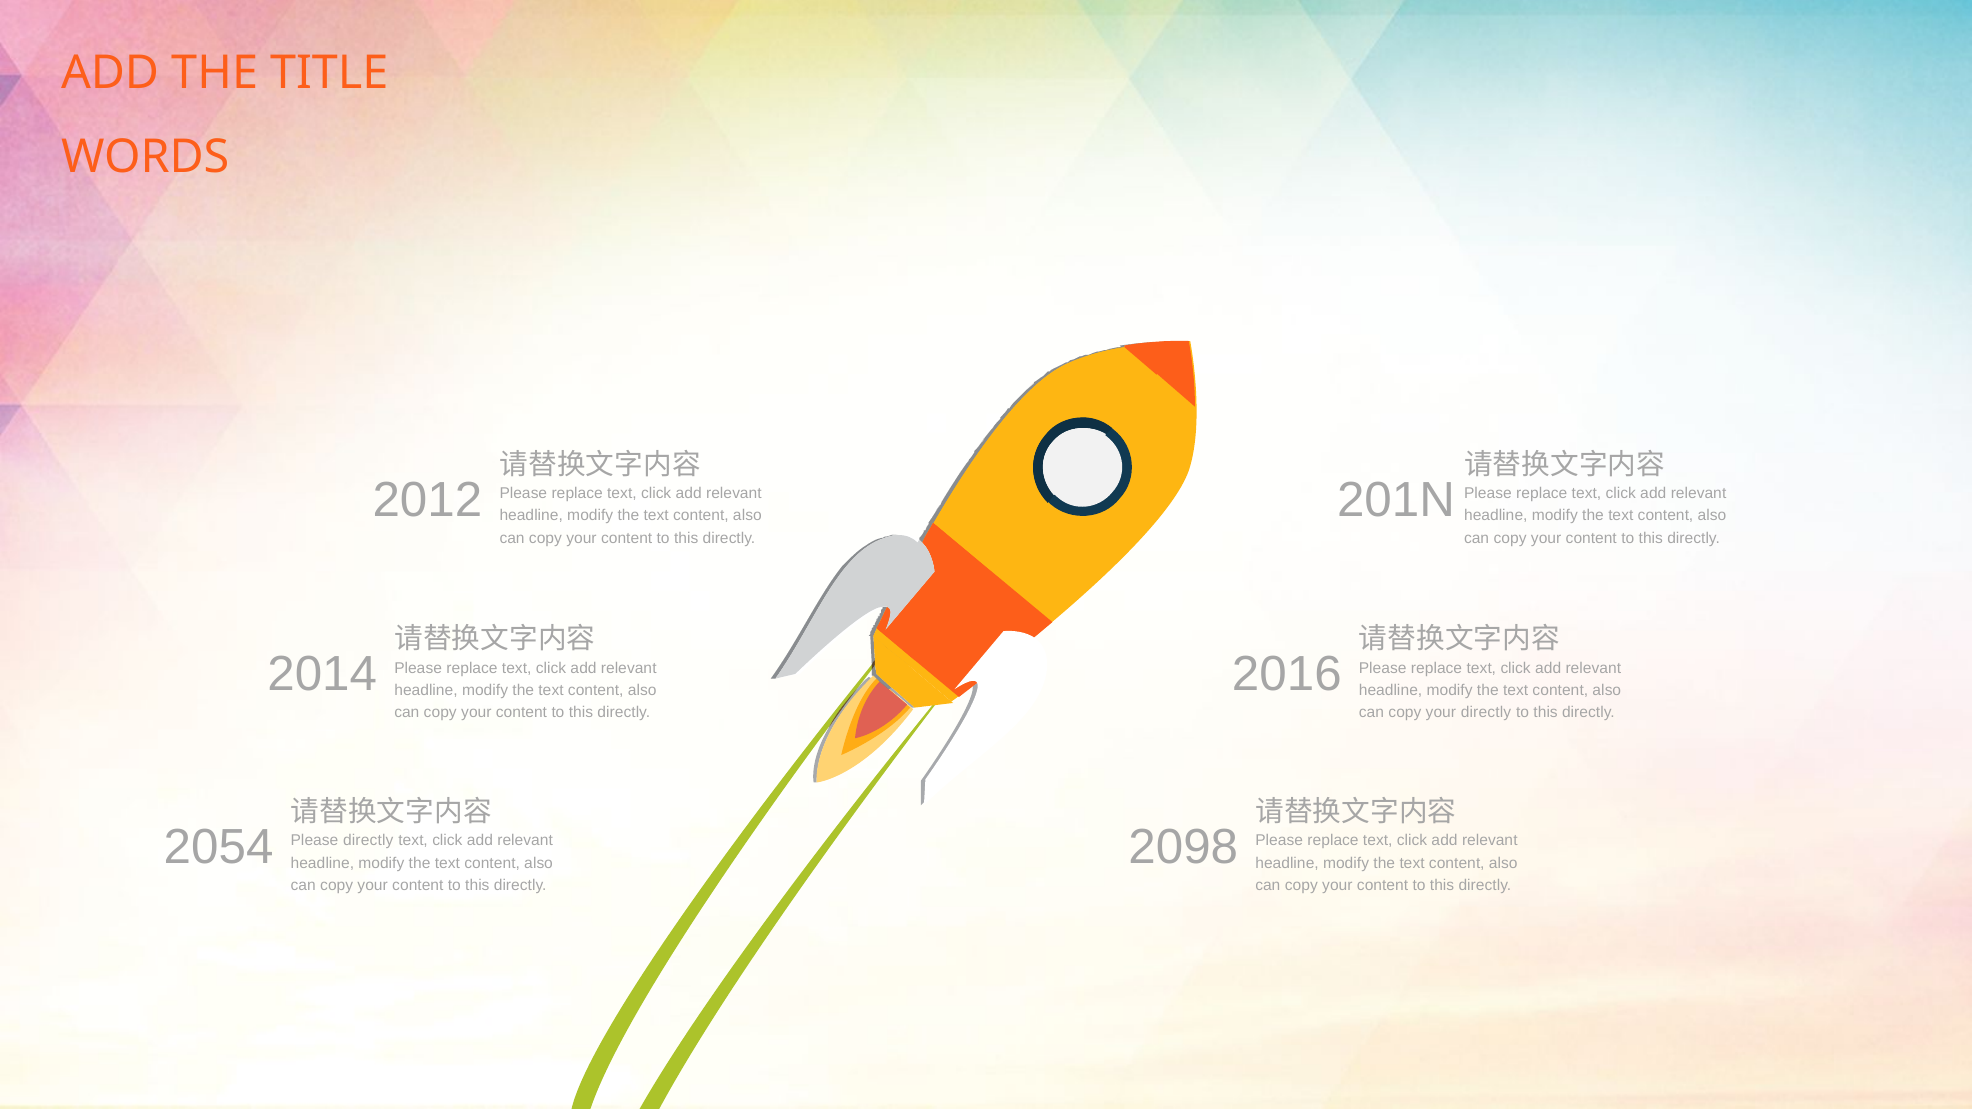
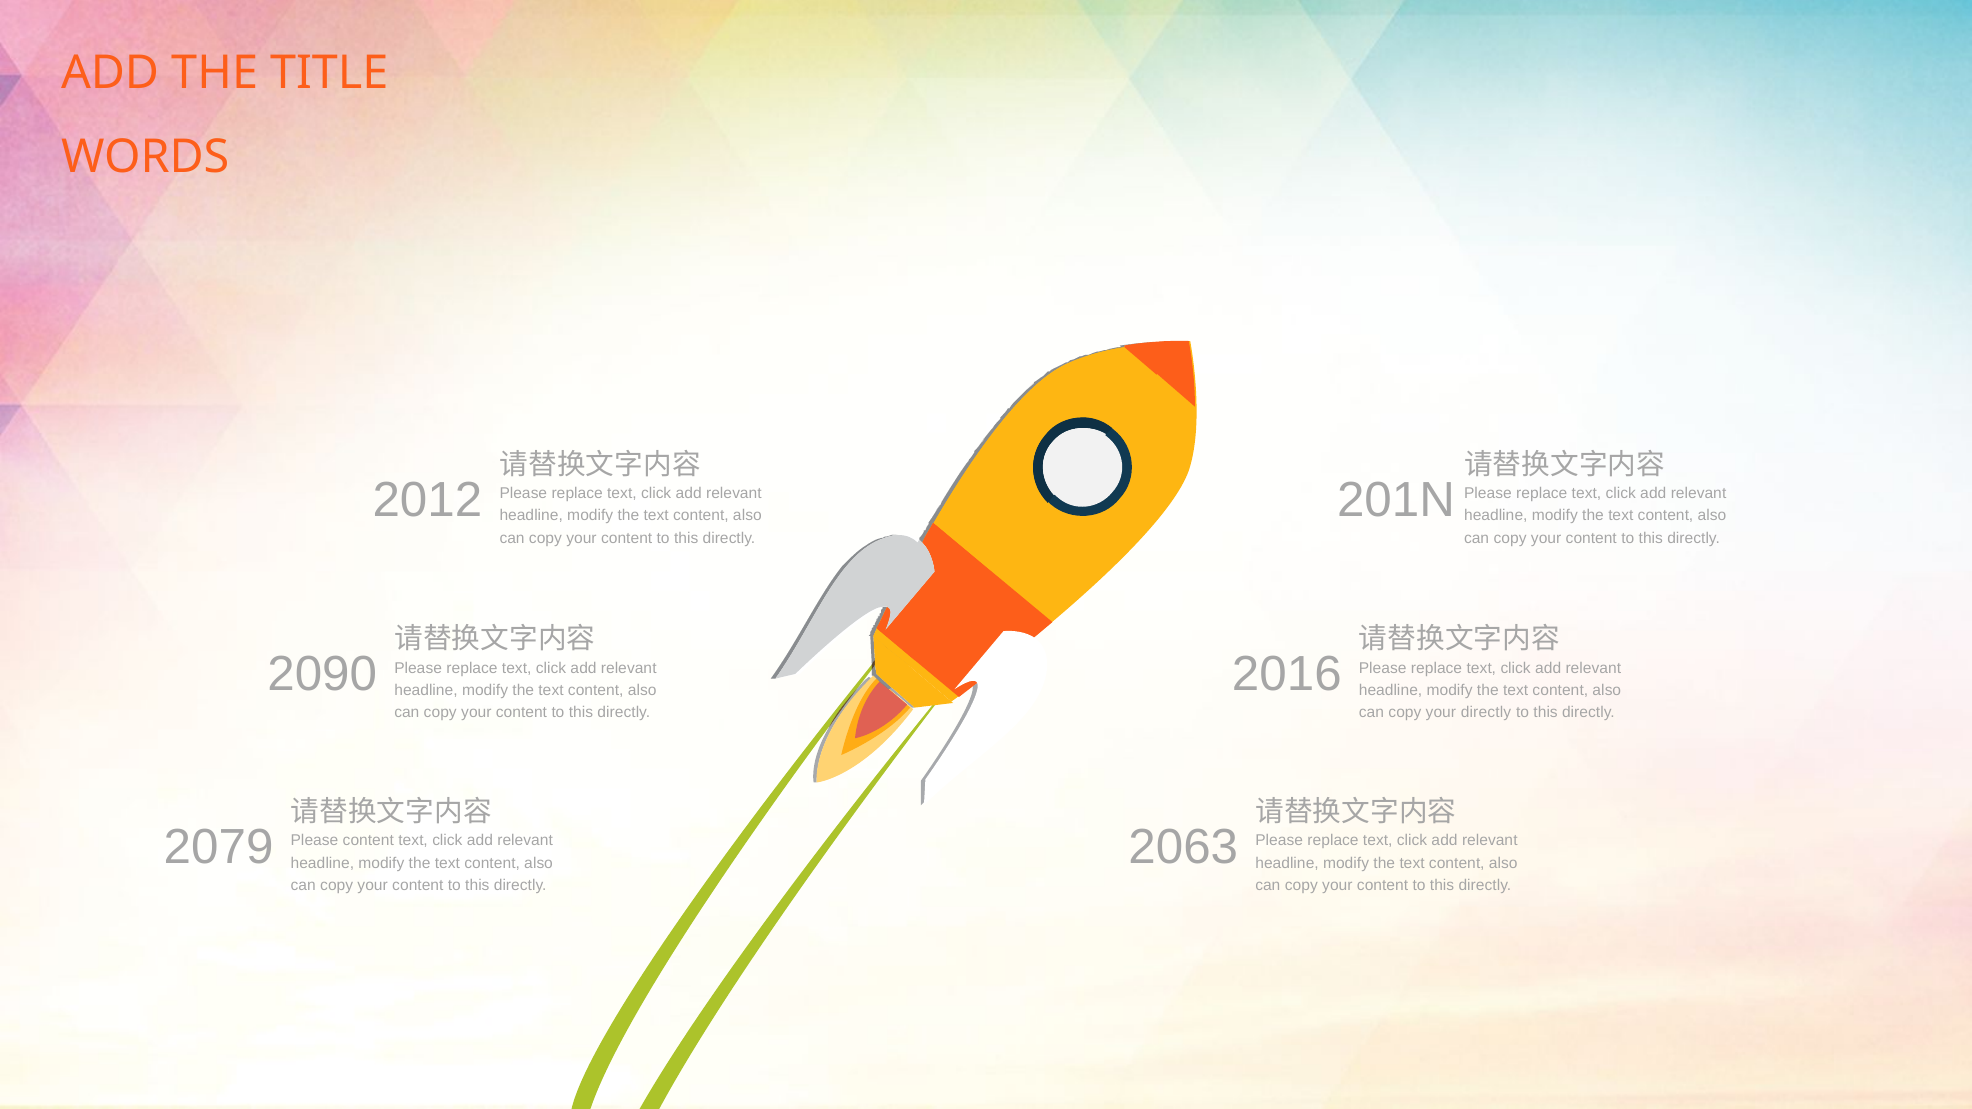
2014: 2014 -> 2090 (322, 675)
2054: 2054 -> 2079 (219, 847)
2098: 2098 -> 2063 (1183, 847)
Please directly: directly -> content (368, 841)
